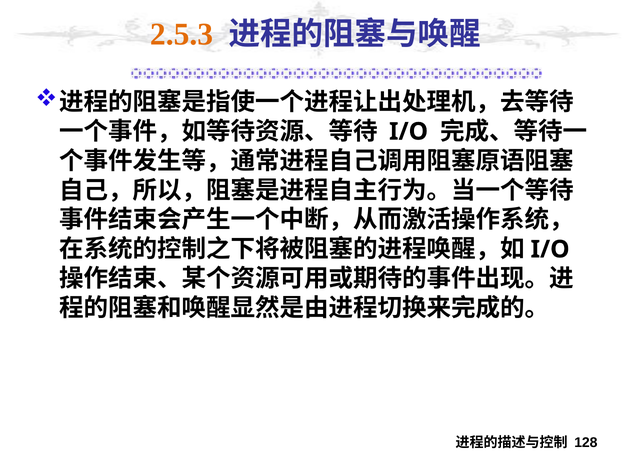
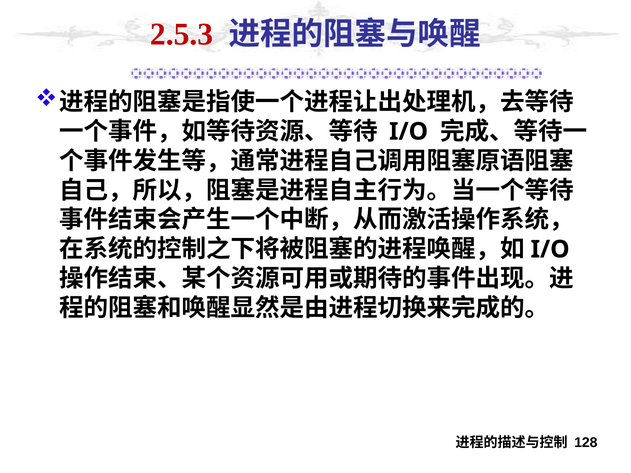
2.5.3 colour: orange -> red (182, 34)
